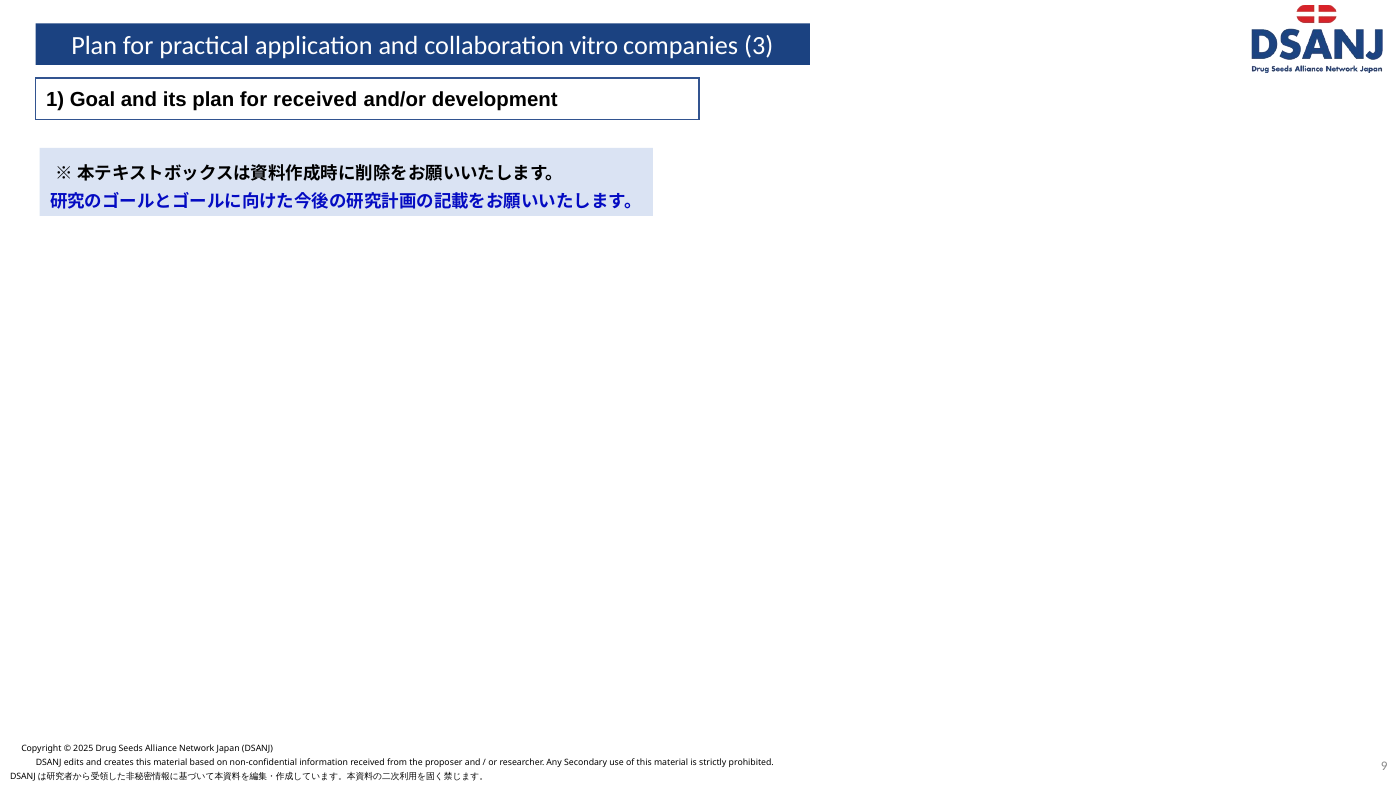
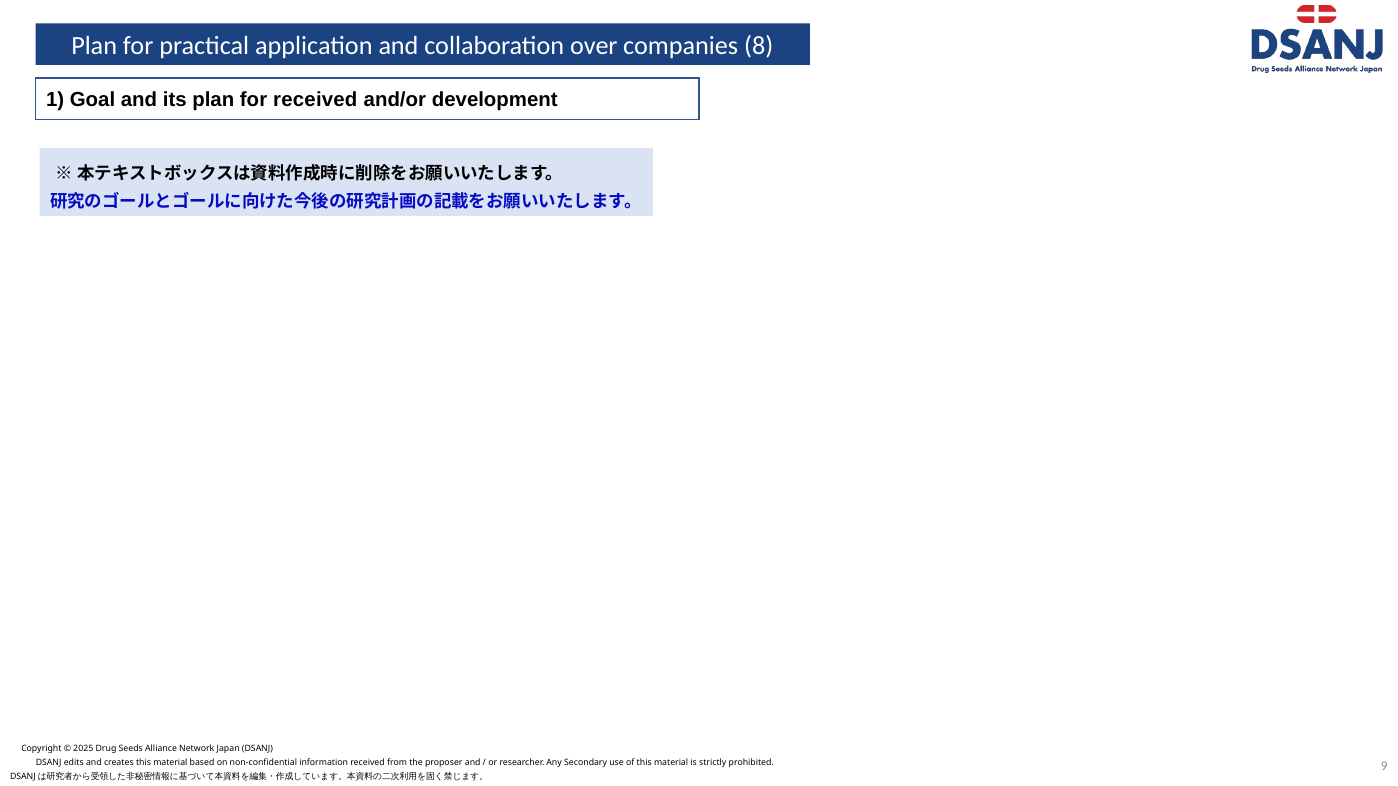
vitro: vitro -> over (594, 46)
3: 3 -> 8 (759, 46)
